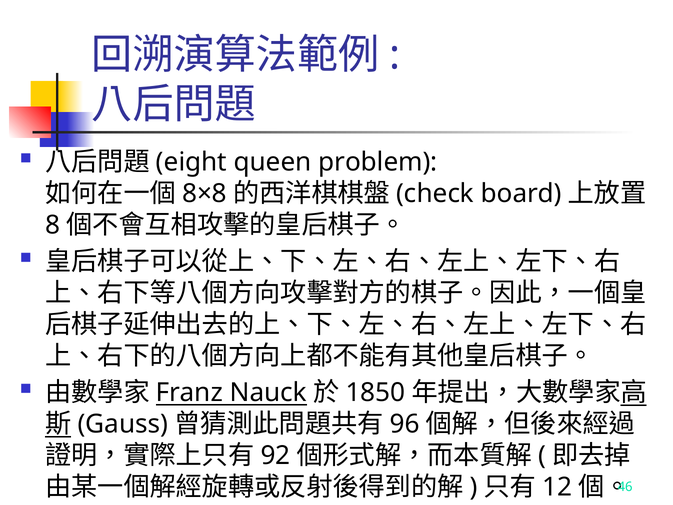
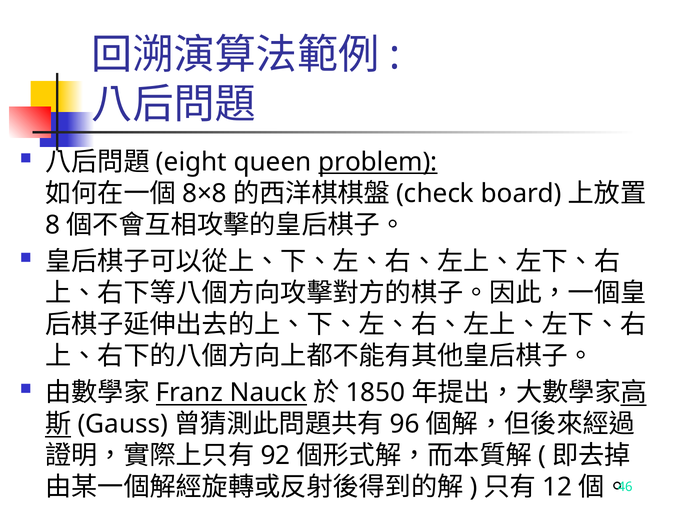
problem underline: none -> present (378, 162)
